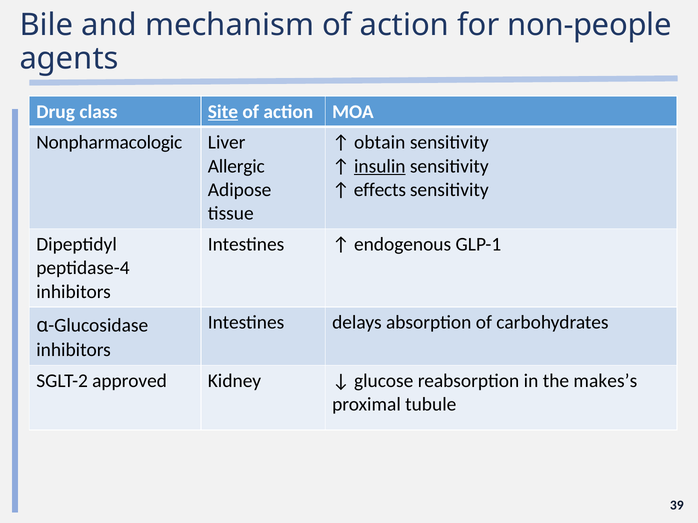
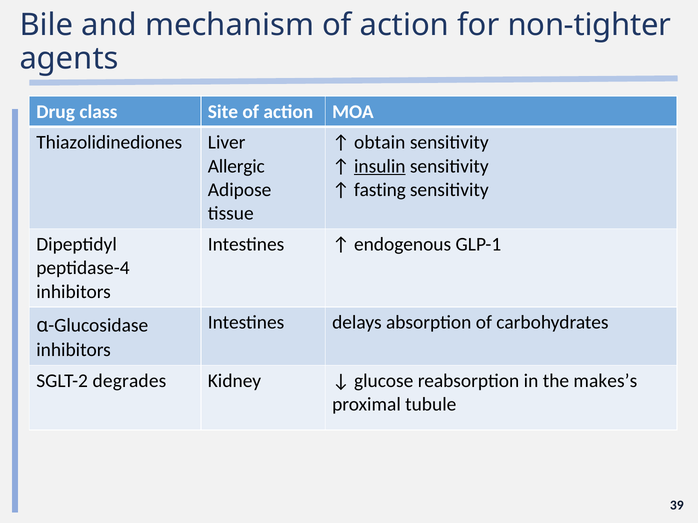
non-people: non-people -> non-tighter (589, 25)
Site underline: present -> none (223, 112)
Nonpharmacologic: Nonpharmacologic -> Thiazolidinediones (109, 143)
effects: effects -> fasting (380, 190)
approved: approved -> degrades (129, 381)
